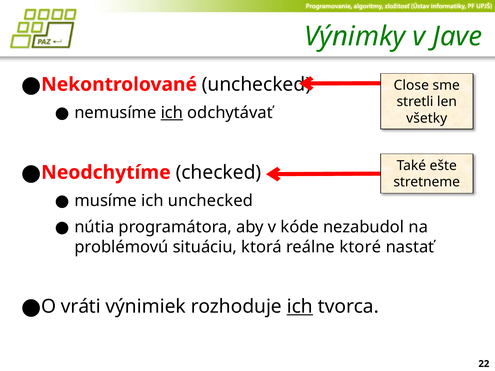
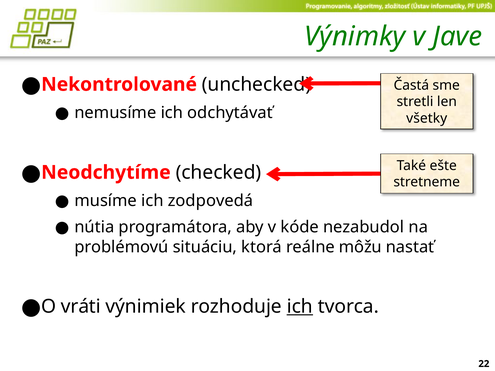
Close: Close -> Častá (411, 85)
ich underline: present -> none (172, 113)
ich unchecked: unchecked -> zodpovedá (211, 201)
ktoré: ktoré -> môžu (360, 247)
